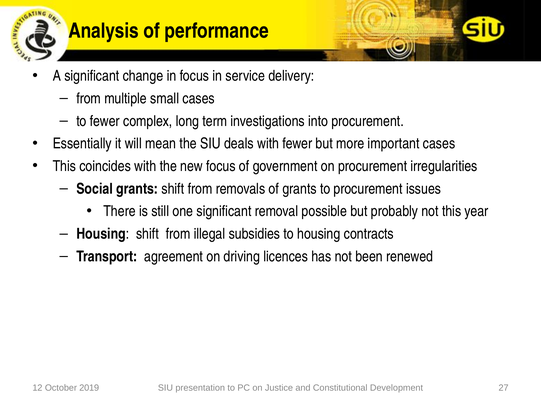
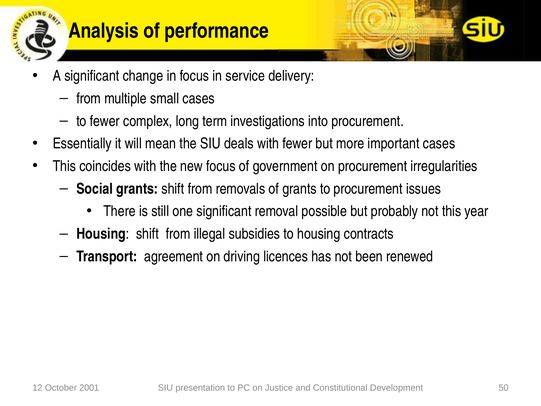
2019: 2019 -> 2001 (89, 387)
27: 27 -> 50 (504, 387)
